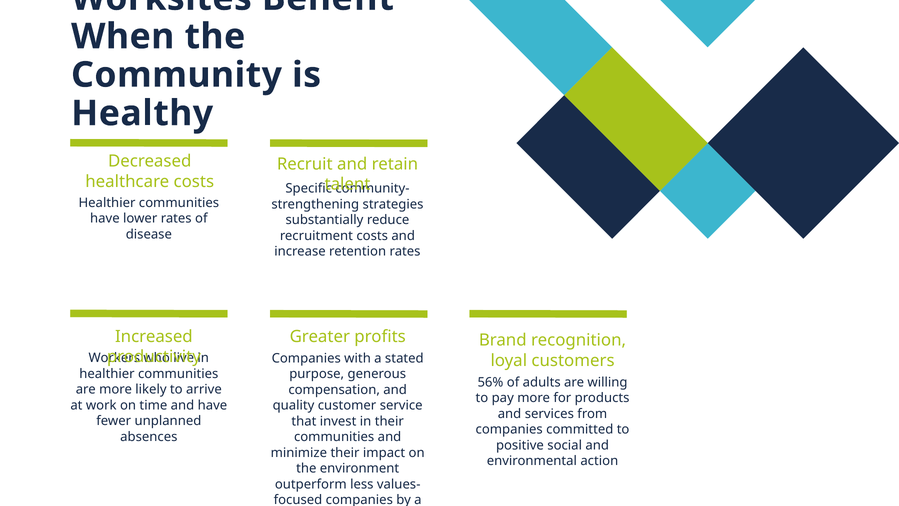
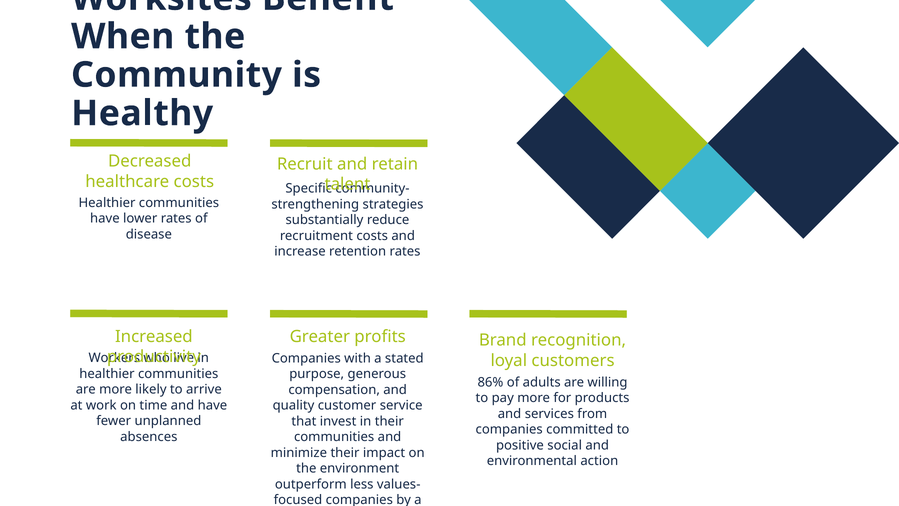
56%: 56% -> 86% (490, 382)
